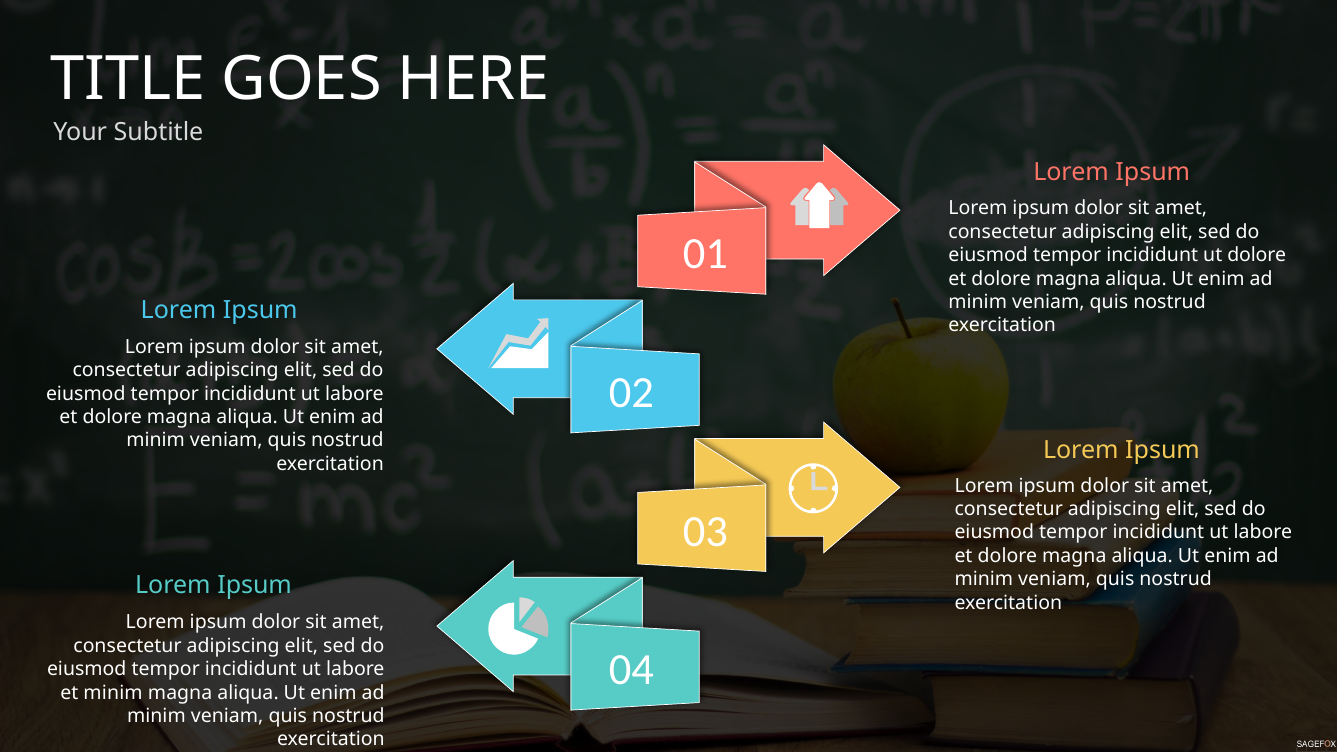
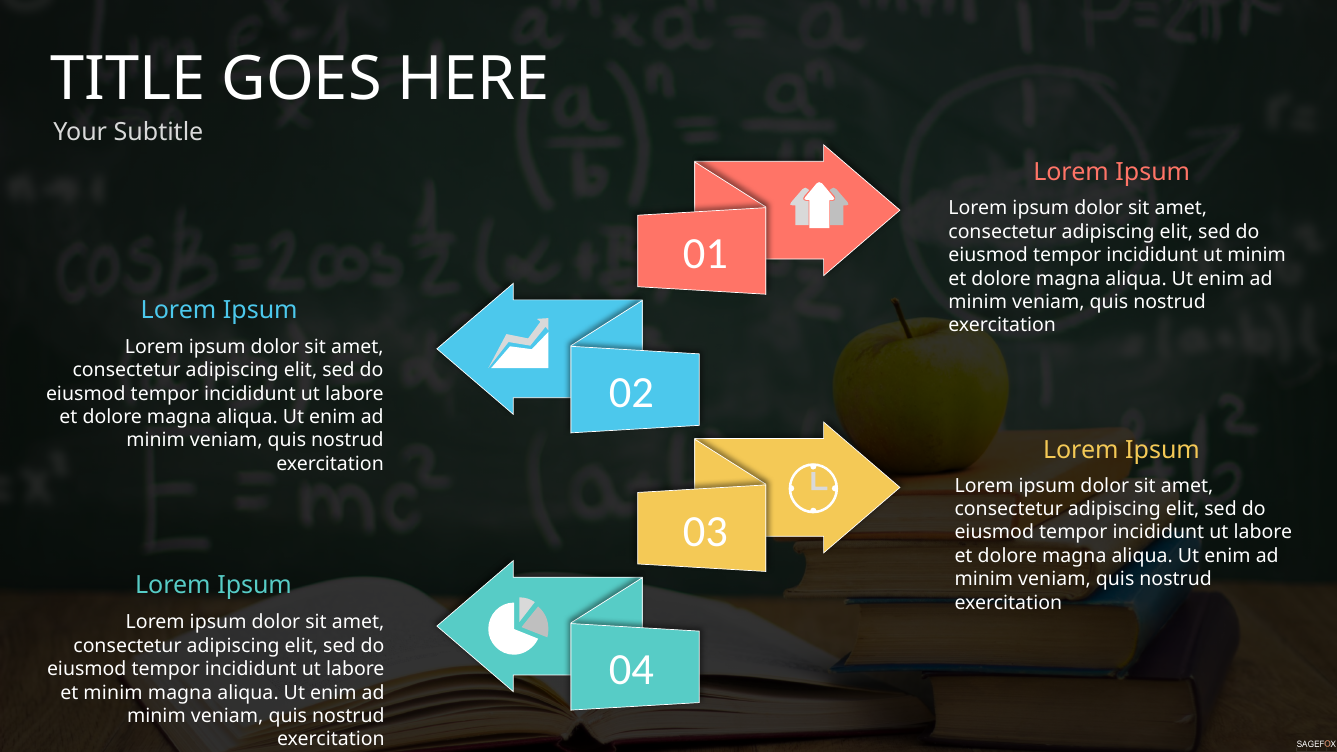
ut dolore: dolore -> minim (1257, 255)
